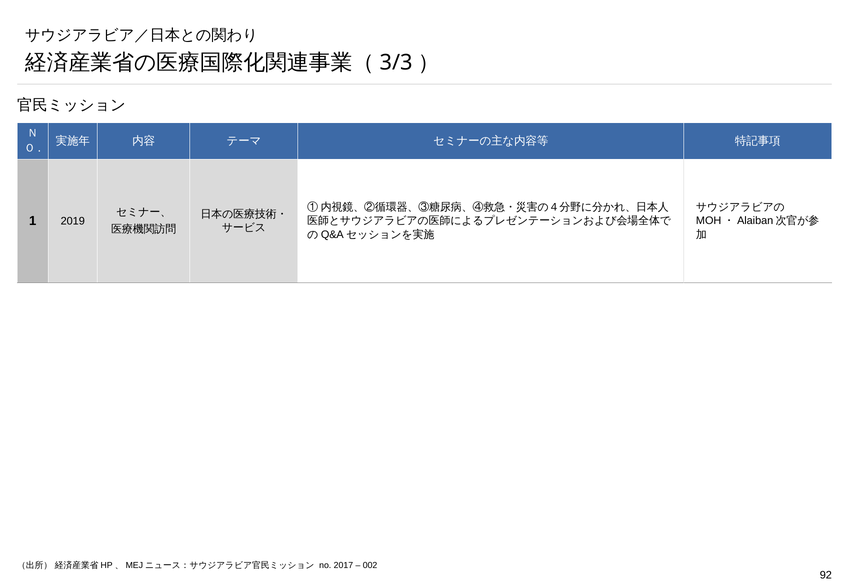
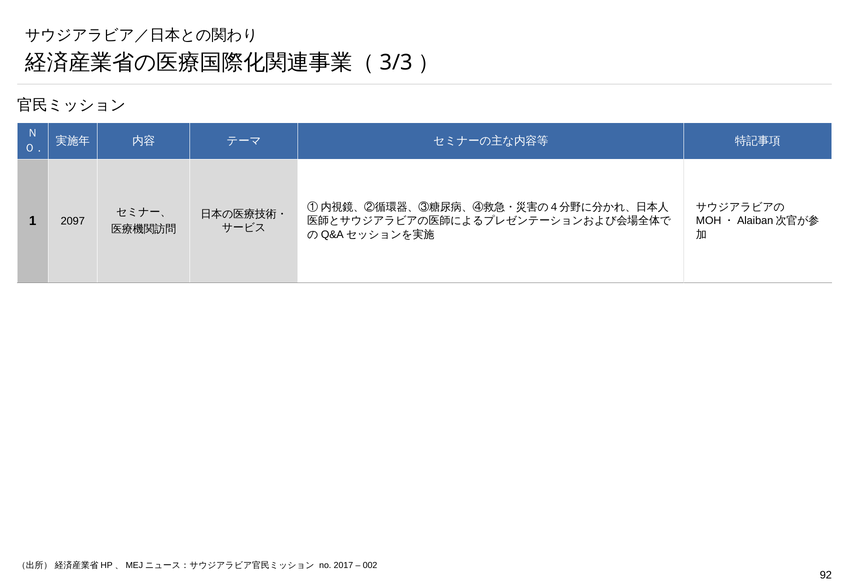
2019: 2019 -> 2097 (73, 221)
